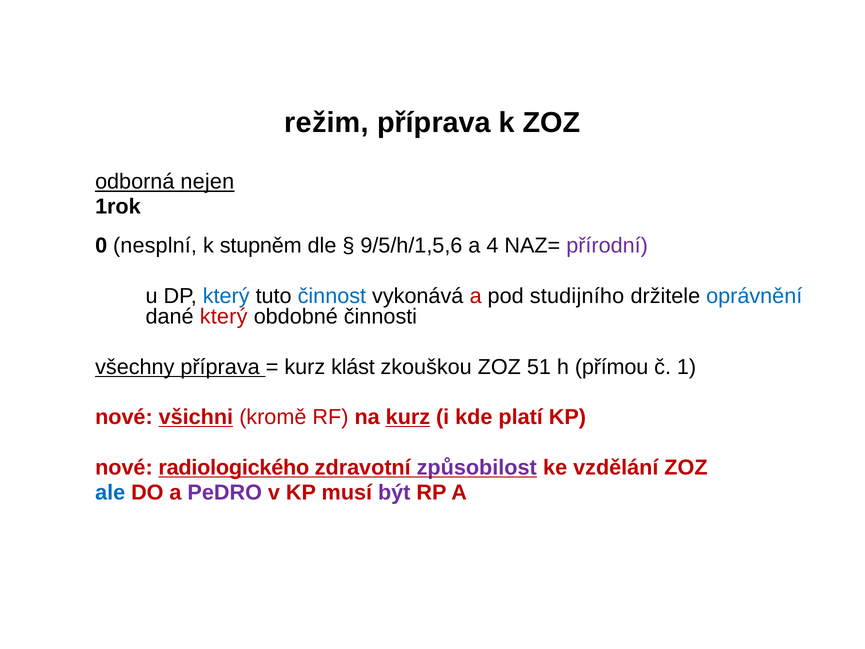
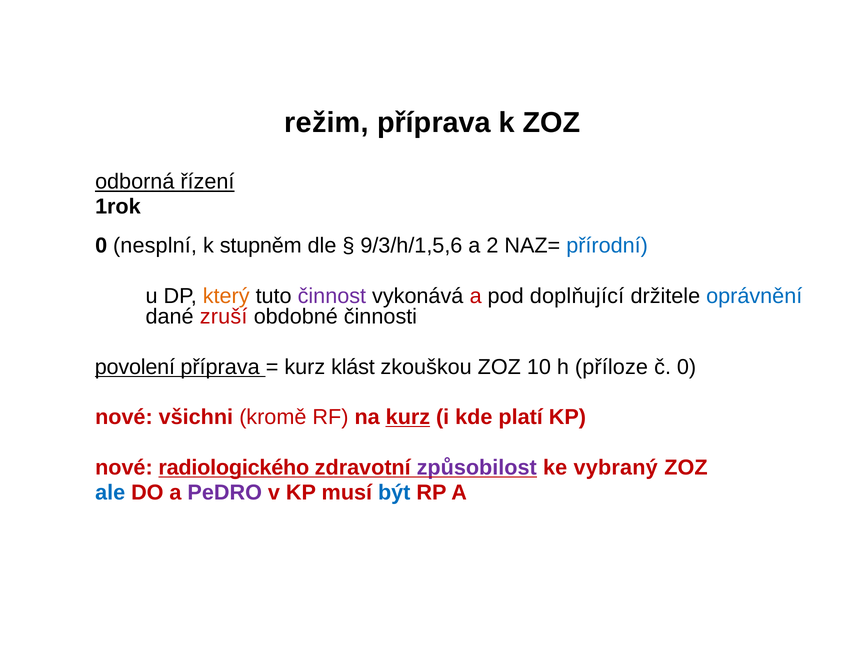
nejen: nejen -> řízení (207, 182)
9/5/h/1,5,6: 9/5/h/1,5,6 -> 9/3/h/1,5,6 (411, 246)
4: 4 -> 2 (492, 246)
přírodní colour: purple -> blue (607, 246)
který colour: blue -> orange (226, 296)
činnost colour: blue -> purple (332, 296)
studijního: studijního -> doplňující (577, 296)
dané který: který -> zruší (224, 317)
všechny: všechny -> povolení (135, 367)
51: 51 -> 10 (539, 367)
přímou: přímou -> příloze (611, 367)
č 1: 1 -> 0 (687, 367)
všichni underline: present -> none (196, 417)
vzdělání: vzdělání -> vybraný (616, 467)
být colour: purple -> blue (394, 492)
